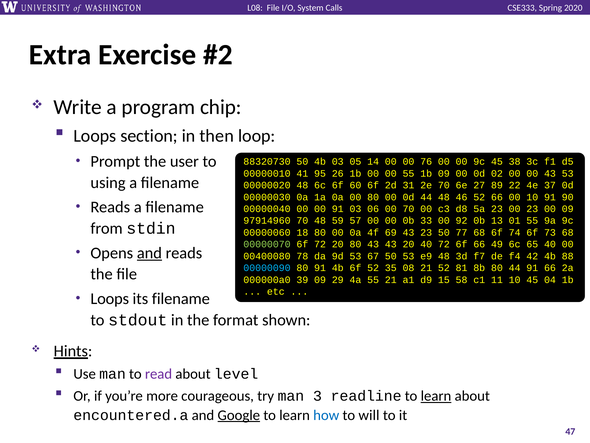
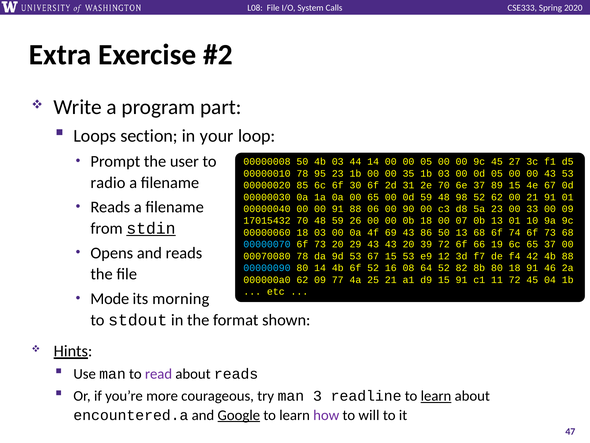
chip: chip -> part (221, 107)
then: then -> your (217, 136)
88320730: 88320730 -> 00000008 (267, 161)
05: 05 -> 44 (355, 161)
00 76: 76 -> 05 (426, 161)
38: 38 -> 27 (515, 161)
00000010 41: 41 -> 78 (302, 173)
95 26: 26 -> 23 (338, 173)
00 55: 55 -> 35 (408, 173)
1b 09: 09 -> 03 (444, 173)
0d 02: 02 -> 05 (497, 173)
using: using -> radio (108, 182)
00000020 48: 48 -> 85 (302, 185)
60: 60 -> 30 (355, 185)
6e 27: 27 -> 37 (479, 185)
89 22: 22 -> 15 (515, 185)
4e 37: 37 -> 67 (550, 185)
00 80: 80 -> 65 (373, 197)
0d 44: 44 -> 59 (426, 197)
46: 46 -> 98 (462, 197)
52 66: 66 -> 62 (497, 197)
00 10: 10 -> 21 (532, 197)
91 90: 90 -> 01 (568, 197)
91 03: 03 -> 88 (355, 209)
00 70: 70 -> 90 (408, 209)
00 23: 23 -> 33 (532, 209)
97914960: 97914960 -> 17015432 (267, 220)
57: 57 -> 26 (355, 220)
0b 33: 33 -> 18 (426, 220)
92: 92 -> 07 (462, 220)
01 55: 55 -> 10 (532, 220)
stdin underline: none -> present (151, 228)
18 80: 80 -> 03 (320, 232)
43 23: 23 -> 86 (426, 232)
50 77: 77 -> 13 (462, 232)
00000070 colour: light green -> light blue (267, 244)
72: 72 -> 73 (320, 244)
20 80: 80 -> 29 (355, 244)
20 40: 40 -> 39 (426, 244)
49: 49 -> 19 (497, 244)
65 40: 40 -> 37 (550, 244)
and underline: present -> none (149, 253)
00400080: 00400080 -> 00070080 (267, 256)
67 50: 50 -> 15 (391, 256)
e9 48: 48 -> 12 (444, 256)
80 91: 91 -> 14 (320, 268)
35: 35 -> 16 (391, 268)
08 21: 21 -> 64 (426, 268)
81: 81 -> 82 (462, 268)
80 44: 44 -> 18 (515, 268)
91 66: 66 -> 46 (550, 268)
000000a0 39: 39 -> 62 (302, 279)
29: 29 -> 77 (338, 279)
4a 55: 55 -> 25 (373, 279)
15 58: 58 -> 91 (462, 279)
11 10: 10 -> 72 (515, 279)
Loops: Loops -> Mode (110, 298)
its filename: filename -> morning (181, 298)
about level: level -> reads (236, 374)
how colour: blue -> purple (326, 415)
